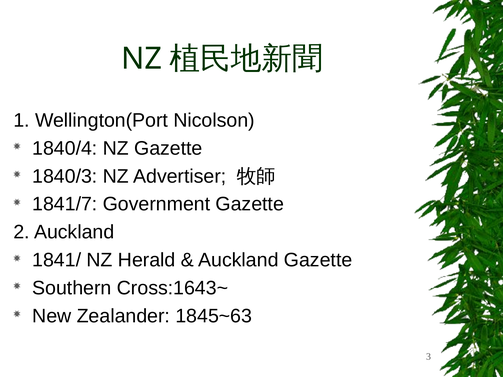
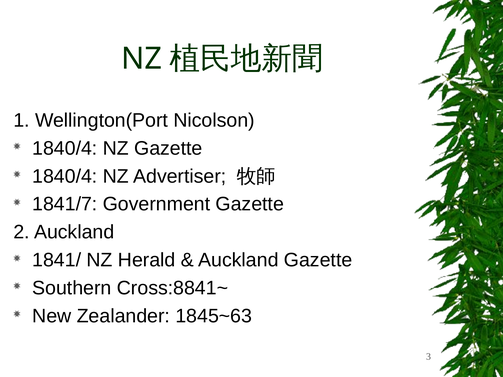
1840/3: 1840/3 -> 1840/4 (65, 176)
Cross:1643~: Cross:1643~ -> Cross:8841~ (172, 288)
